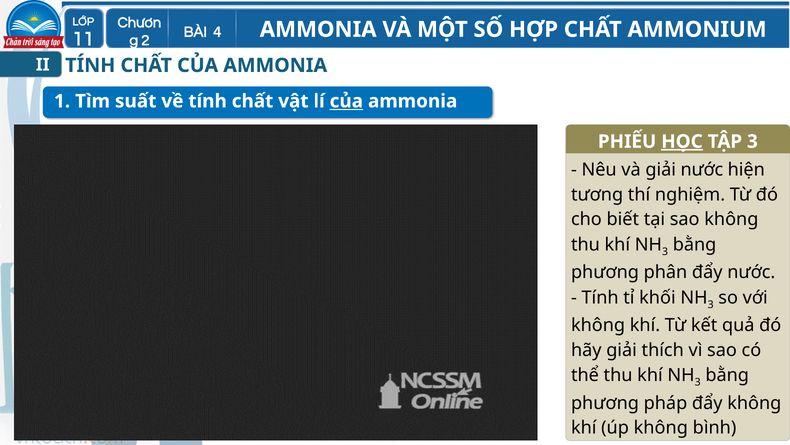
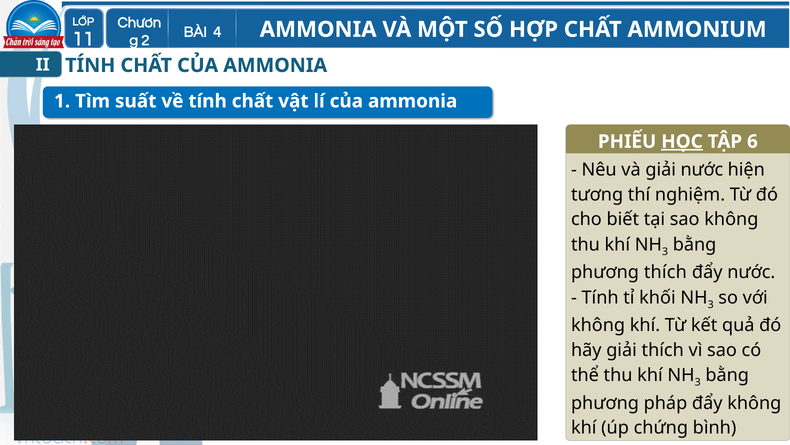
của underline: present -> none (346, 101)
TẬP 3: 3 -> 6 (752, 141)
phương phân: phân -> thích (665, 272)
úp không: không -> chứng (661, 427)
